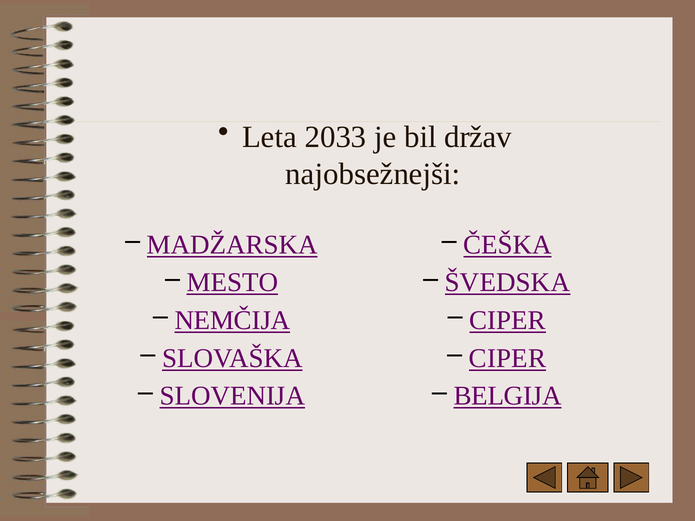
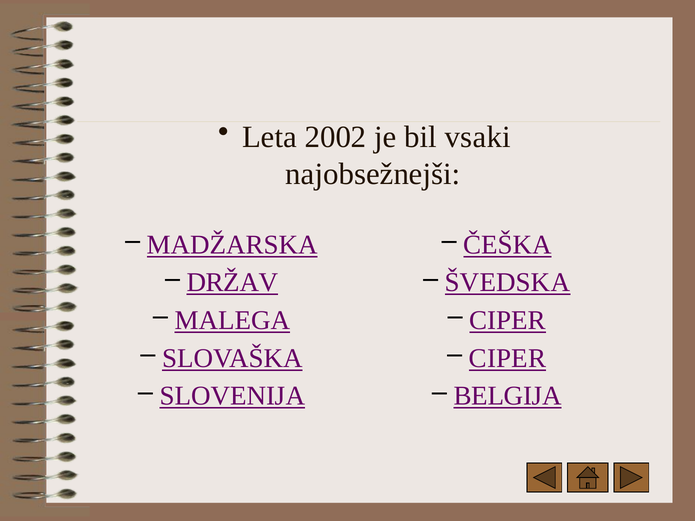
2033: 2033 -> 2002 (336, 137)
držav: držav -> vsaki (478, 137)
MESTO: MESTO -> DRŽAV (233, 283)
NEMČIJA: NEMČIJA -> MALEGA (232, 321)
